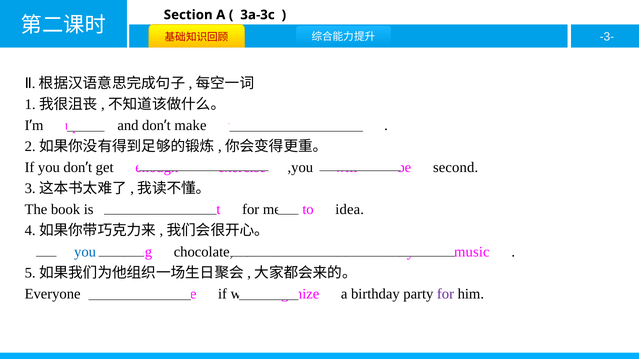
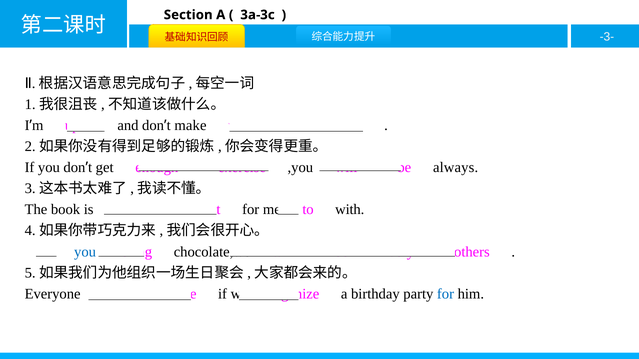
second: second -> always (456, 168)
idea: idea -> with (350, 210)
music: music -> others (472, 252)
for colour: purple -> blue (446, 294)
